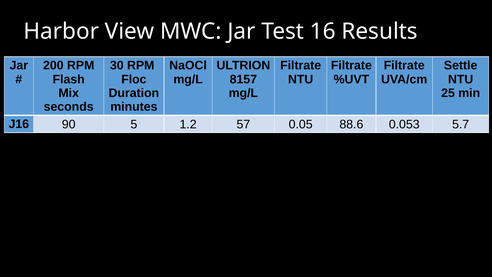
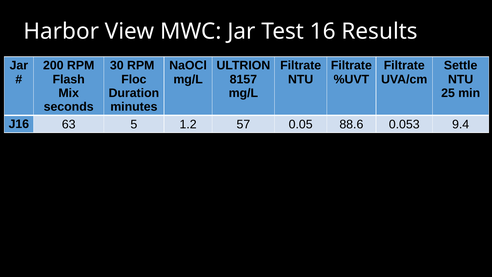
90: 90 -> 63 (69, 124)
5.7: 5.7 -> 9.4 (461, 124)
